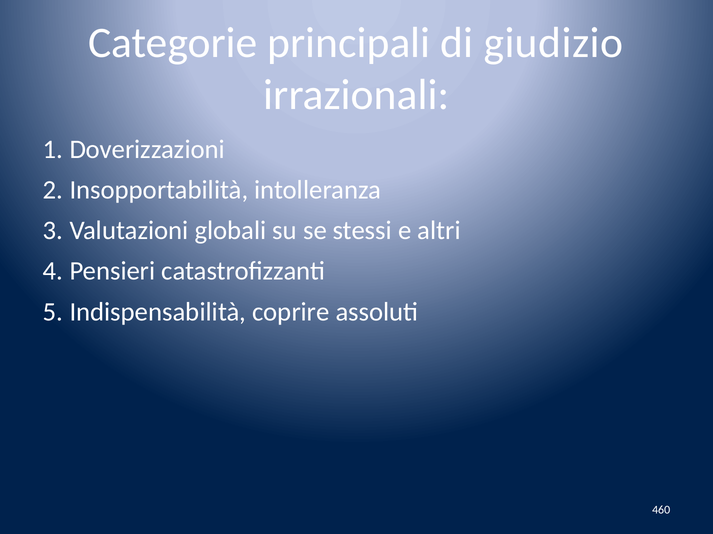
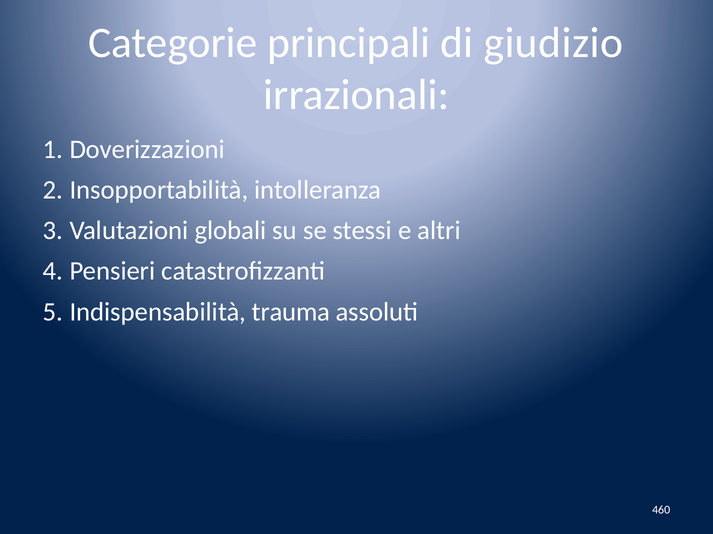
coprire: coprire -> trauma (291, 312)
